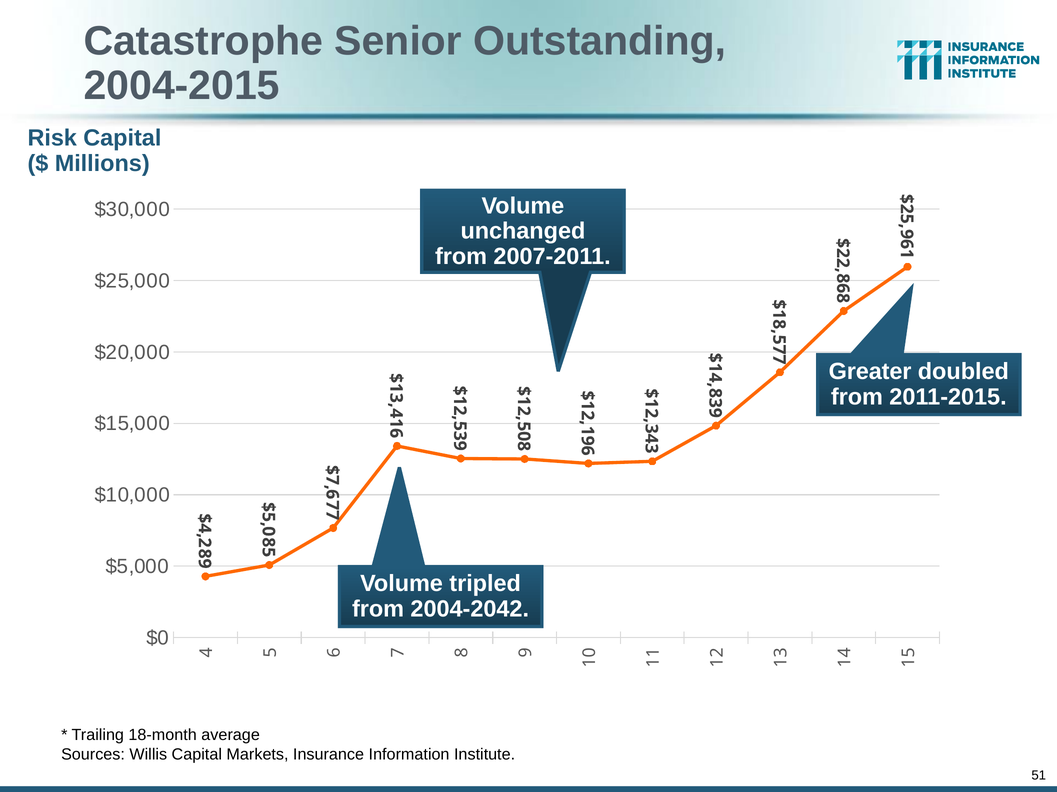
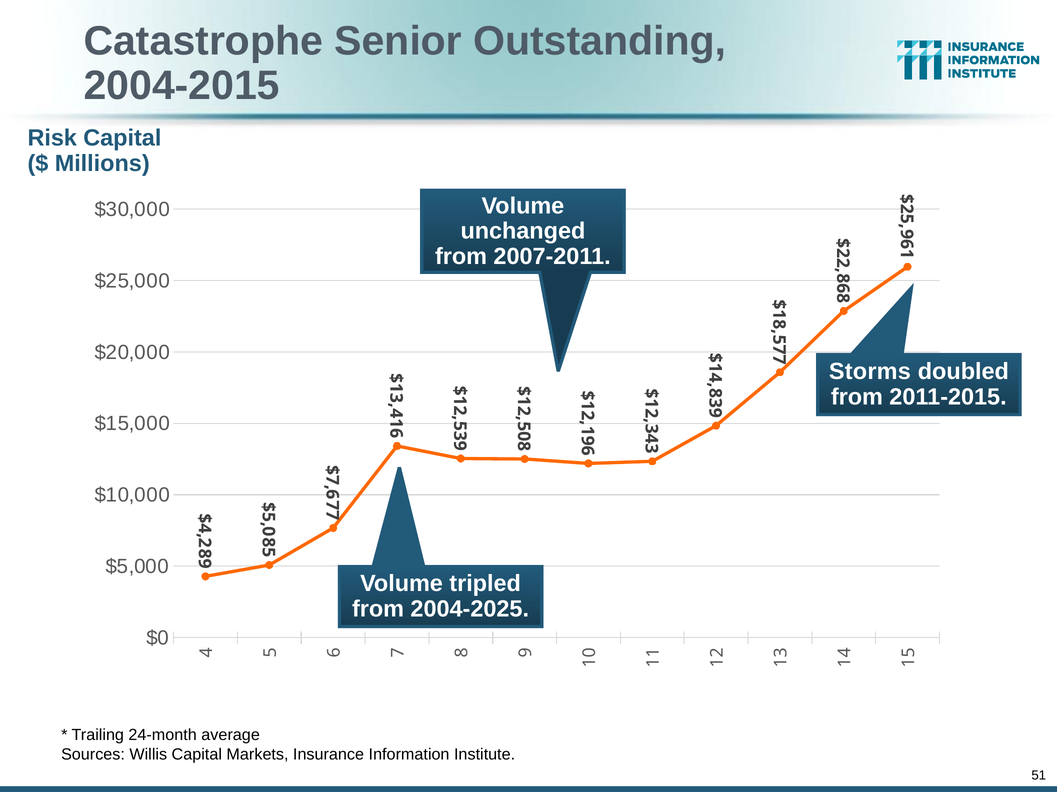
Greater: Greater -> Storms (870, 372)
2004-2042: 2004-2042 -> 2004-2025 (470, 610)
18-month: 18-month -> 24-month (163, 736)
